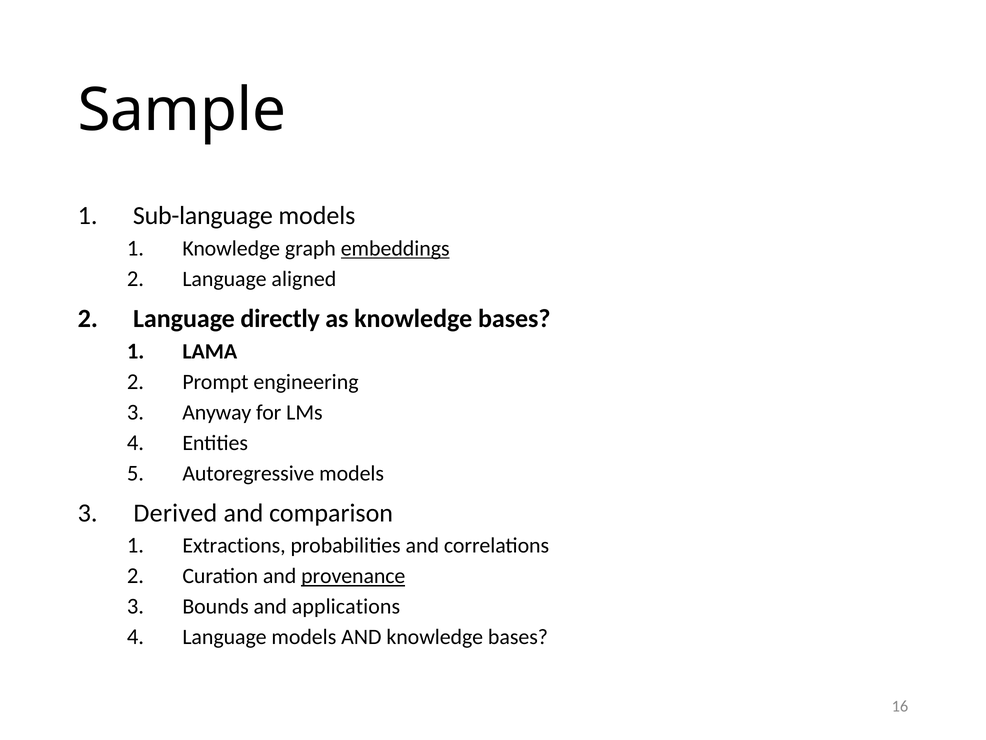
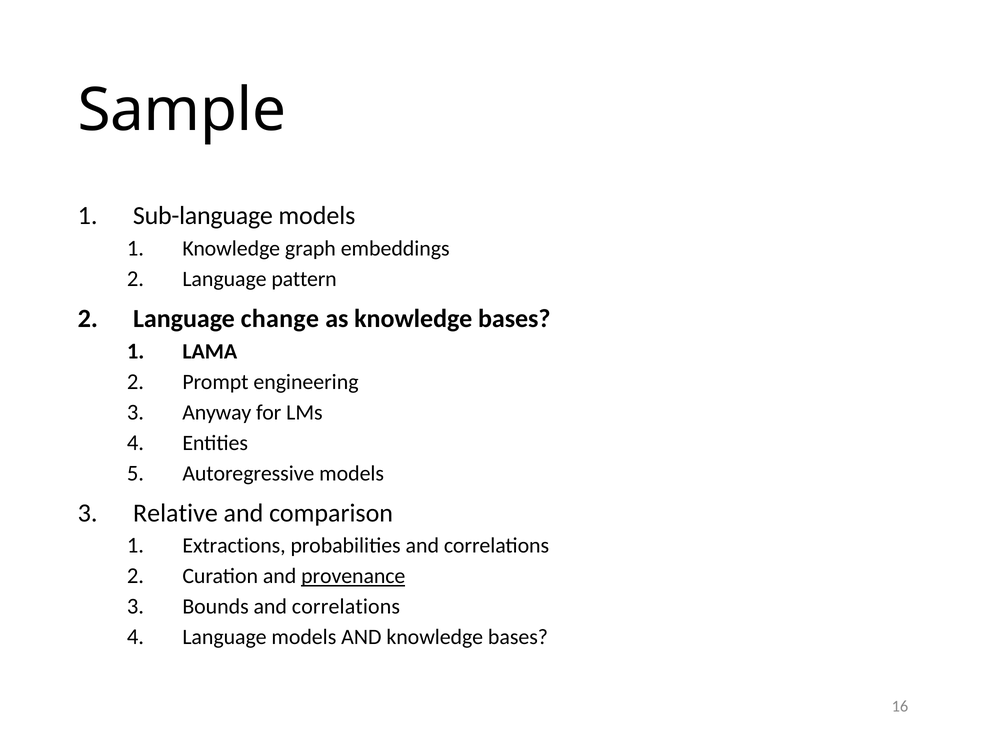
embeddings underline: present -> none (395, 248)
aligned: aligned -> pattern (304, 279)
directly: directly -> change (280, 318)
Derived: Derived -> Relative (175, 513)
Bounds and applications: applications -> correlations (346, 606)
